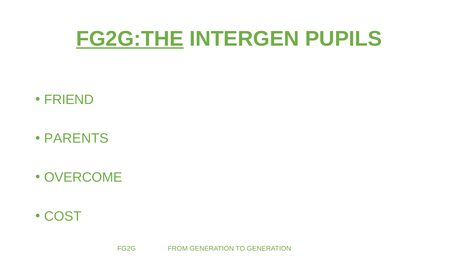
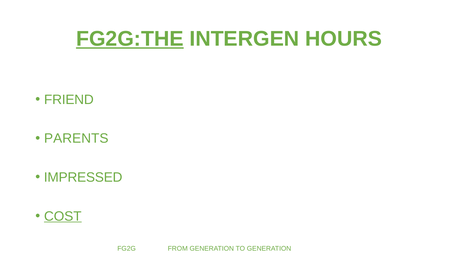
PUPILS: PUPILS -> HOURS (344, 39)
OVERCOME: OVERCOME -> IMPRESSED (83, 177)
COST underline: none -> present (63, 216)
